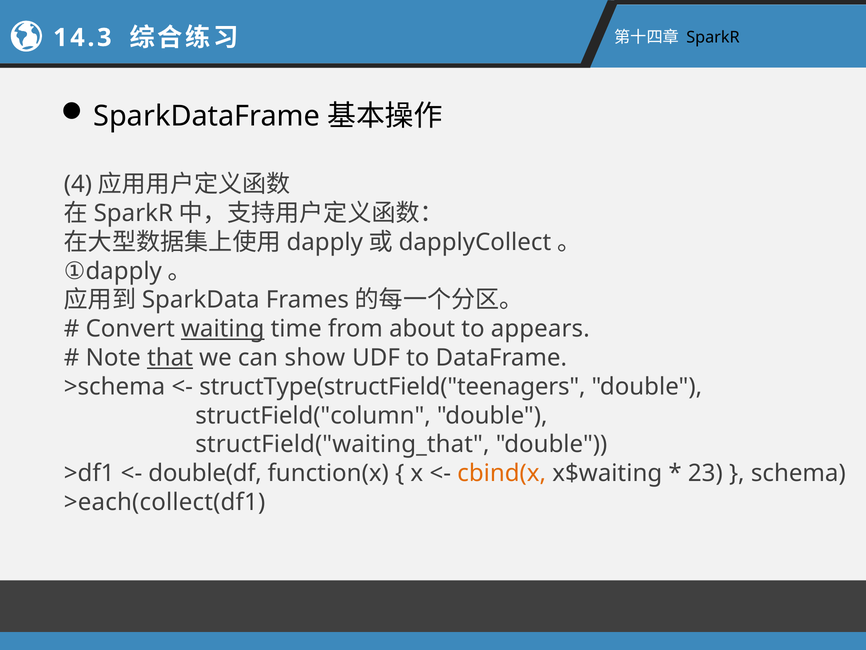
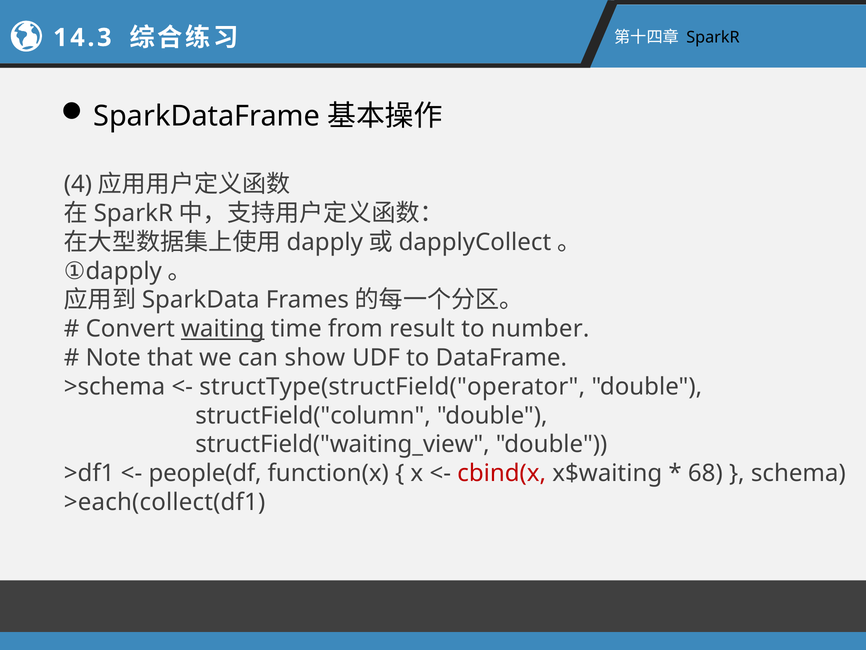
about: about -> result (422, 329)
appears: appears -> number (540, 329)
that underline: present -> none (170, 357)
structType(structField("teenagers: structType(structField("teenagers -> structType(structField("operator (392, 386)
structField("waiting_that: structField("waiting_that -> structField("waiting_view (343, 444)
double(df: double(df -> people(df (205, 473)
cbind(x colour: orange -> red (502, 473)
23: 23 -> 68 (705, 473)
